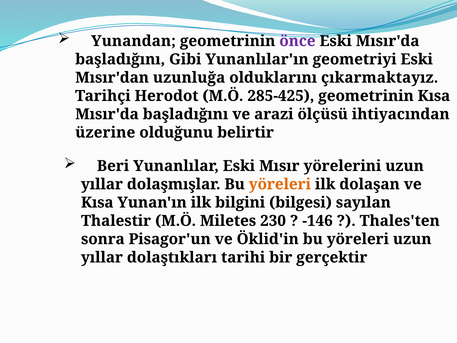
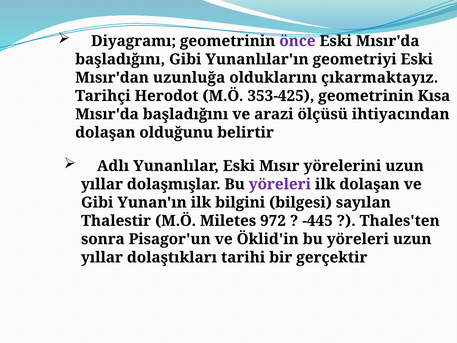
Yunandan: Yunandan -> Diyagramı (134, 41)
285-425: 285-425 -> 353-425 (281, 96)
üzerine: üzerine -> dolaşan (105, 132)
Beri: Beri -> Adlı (113, 166)
yöreleri colour: orange -> purple (280, 184)
Kısa: Kısa -> Gibi (97, 202)
230: 230 -> 972 (273, 221)
-146: -146 -> -445 (317, 221)
